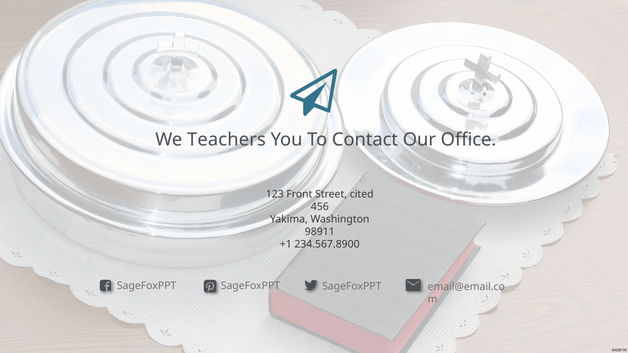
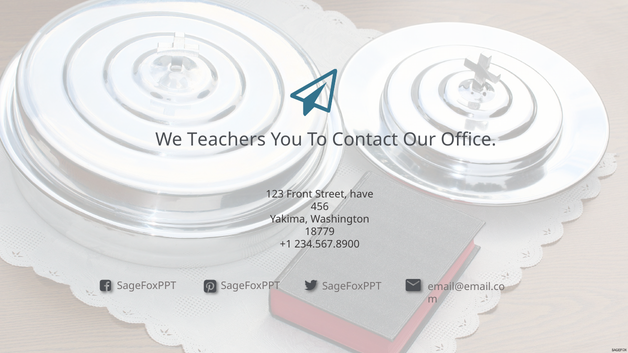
cited: cited -> have (362, 194)
98911: 98911 -> 18779 (320, 232)
